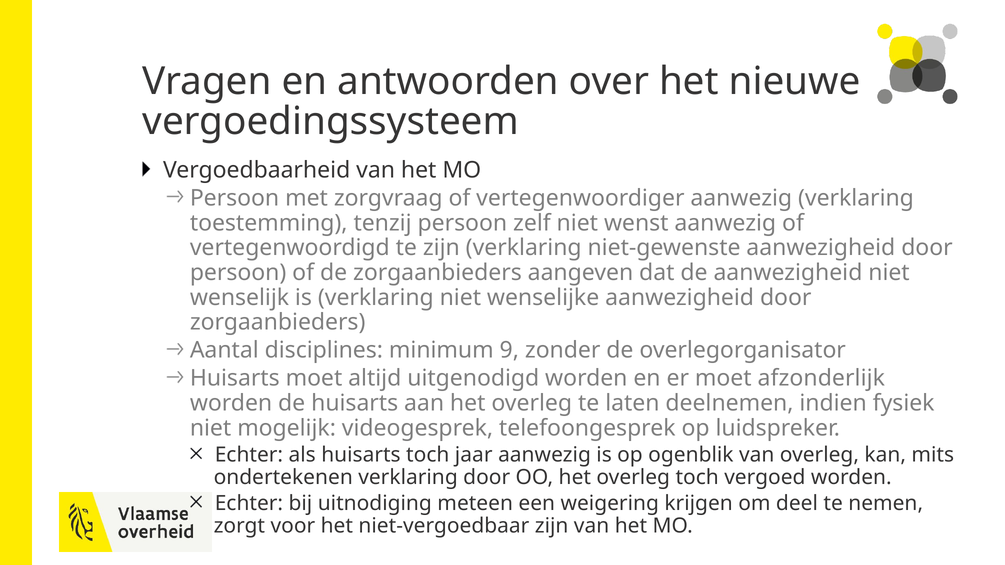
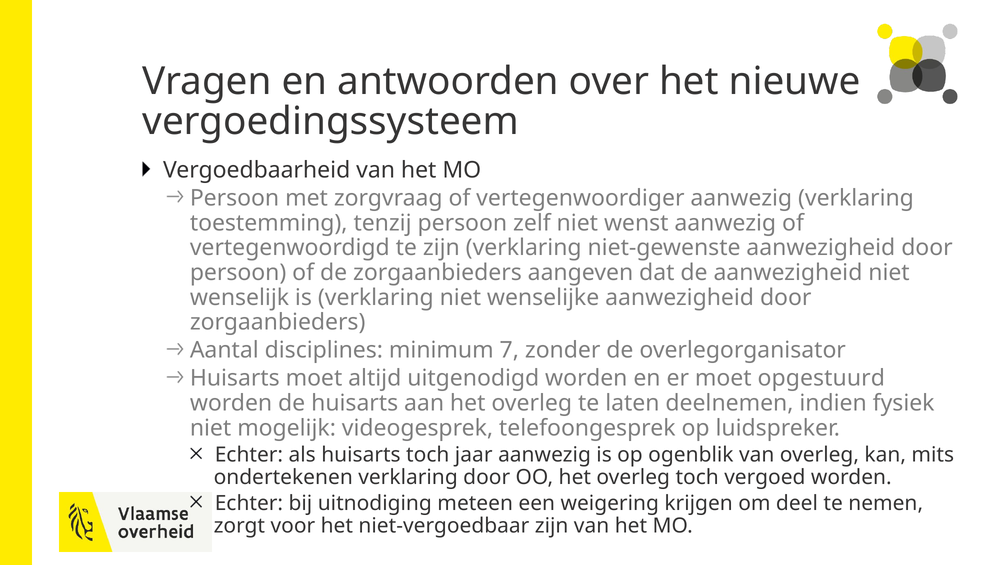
9: 9 -> 7 (509, 351)
afzonderlijk: afzonderlijk -> opgestuurd (821, 379)
